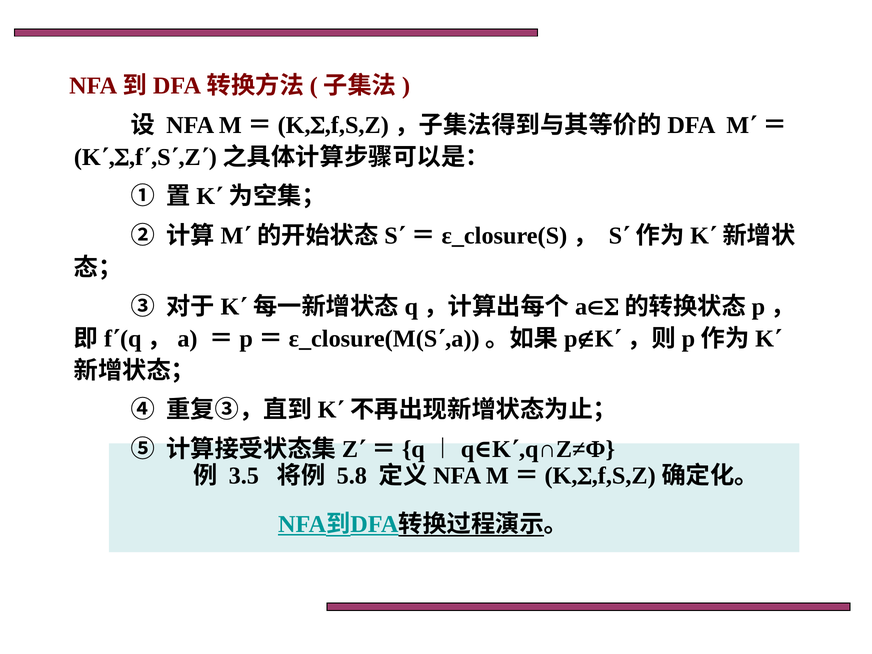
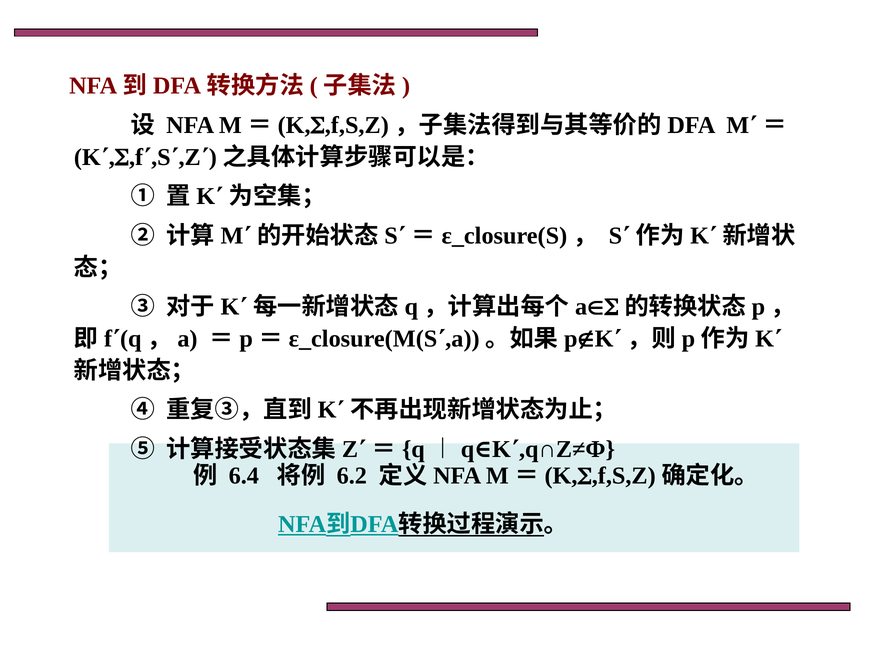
3.5: 3.5 -> 6.4 (244, 476)
5.8: 5.8 -> 6.2 (352, 476)
